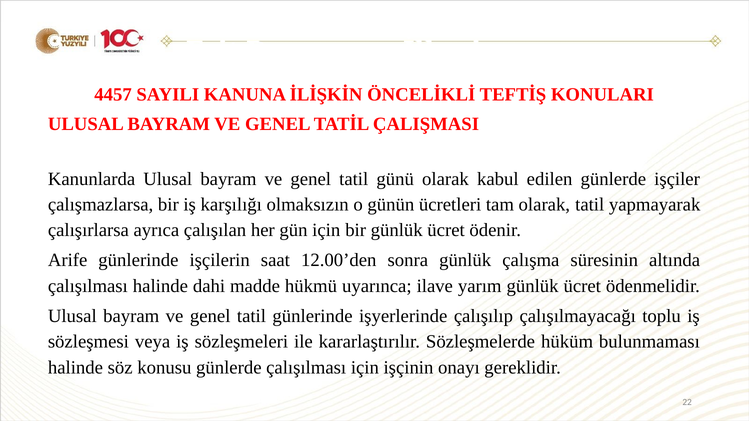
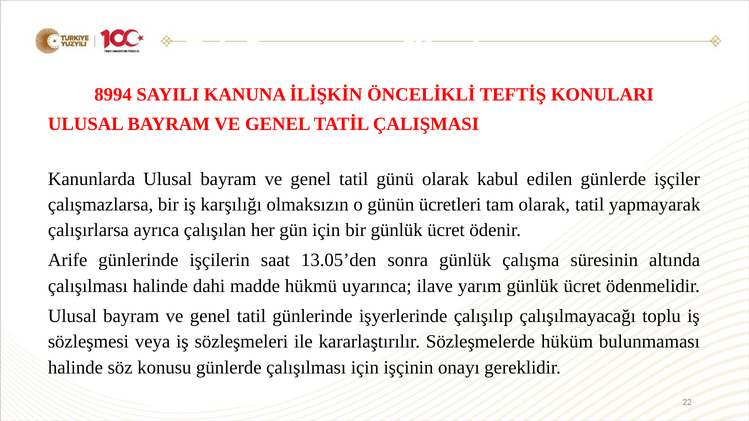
4457: 4457 -> 8994 (113, 94)
12.00’den: 12.00’den -> 13.05’den (339, 260)
